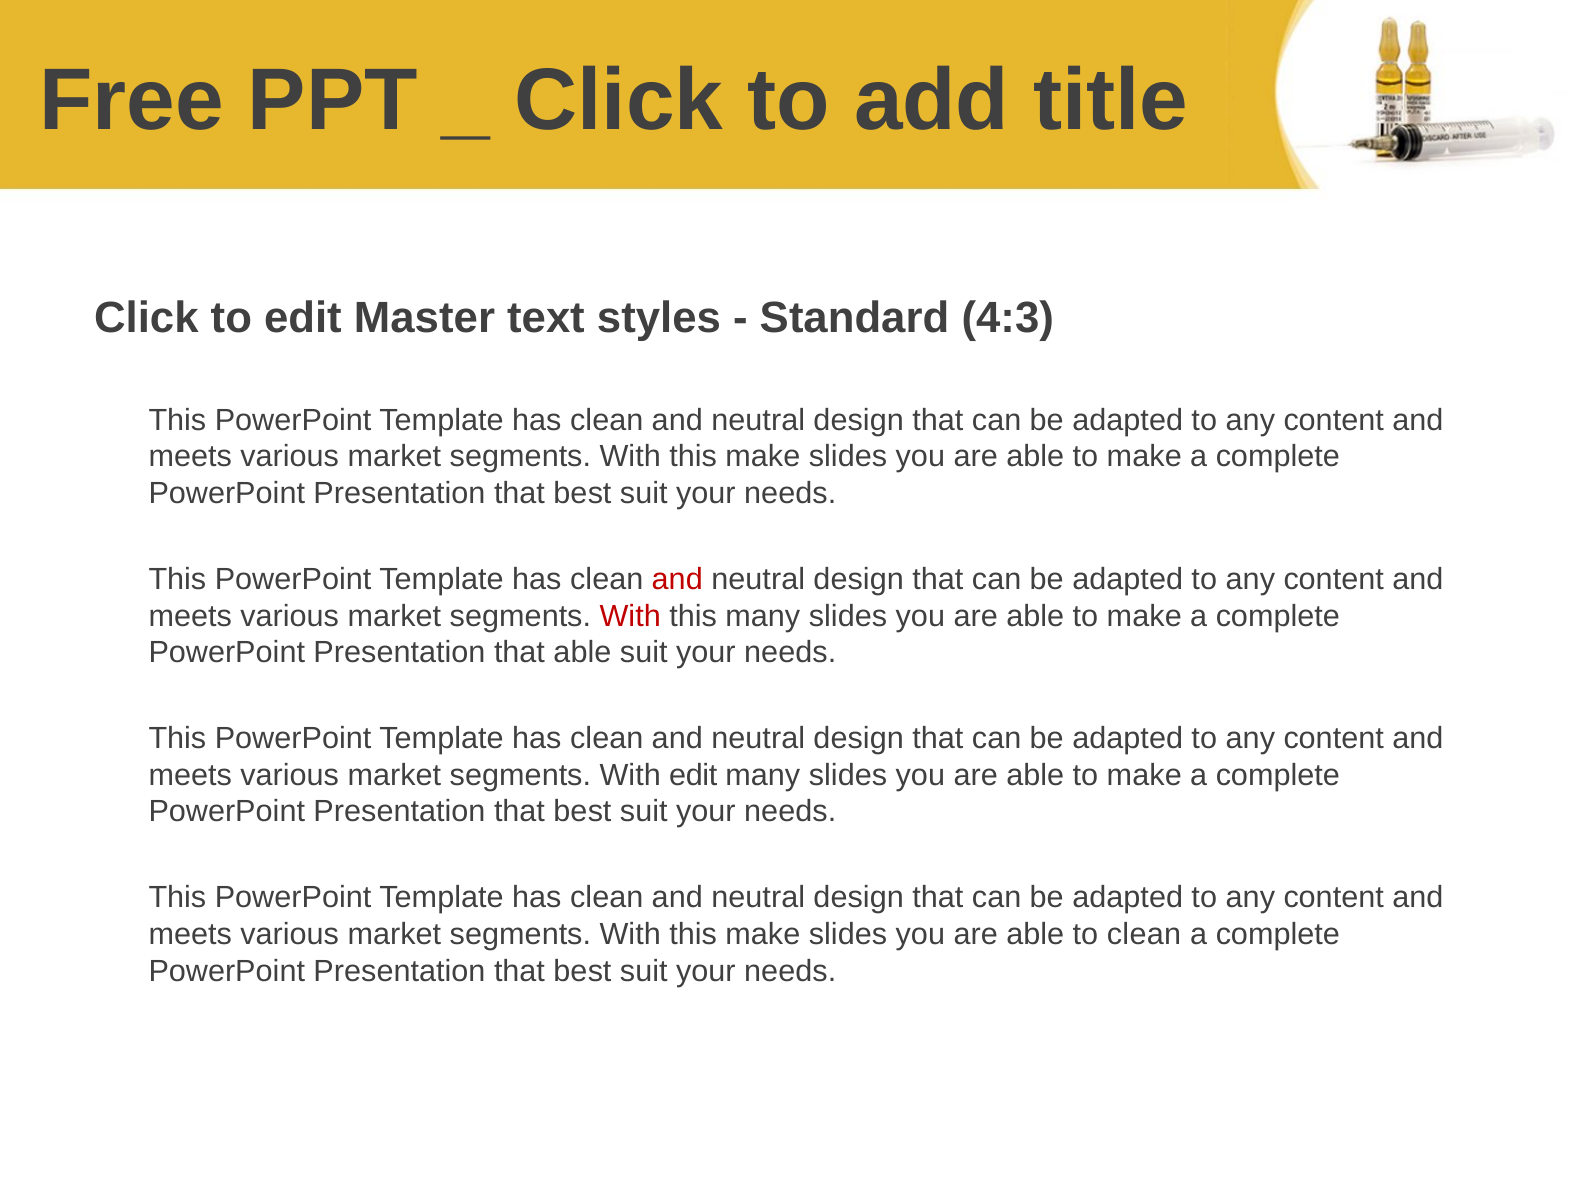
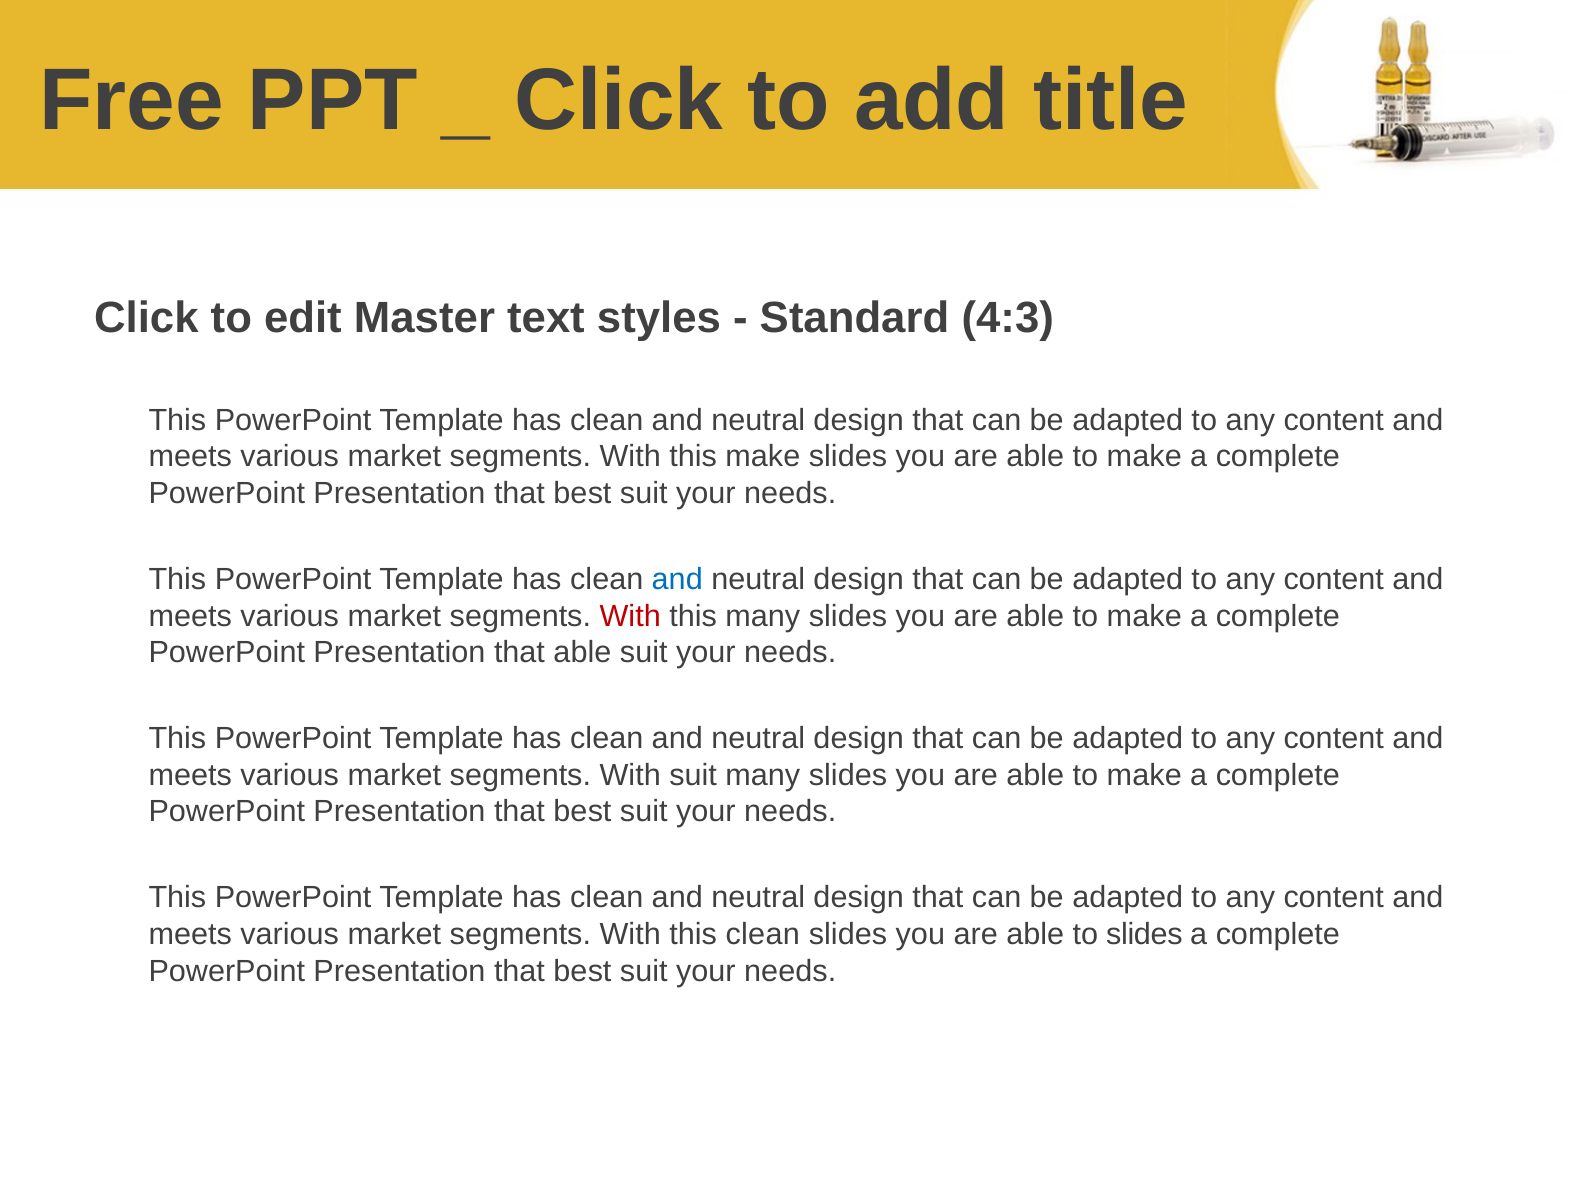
and colour: red -> blue (677, 579)
With edit: edit -> suit (693, 775)
make: make -> clean (763, 934)
to clean: clean -> slides (1144, 934)
